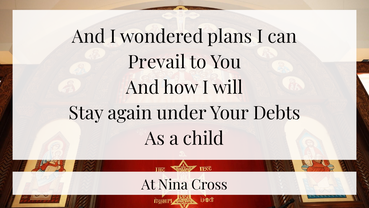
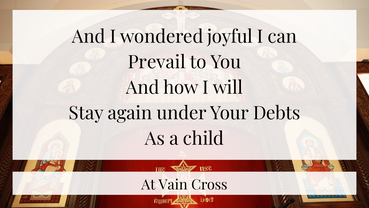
plans: plans -> joyful (230, 37)
Nina: Nina -> Vain (173, 185)
